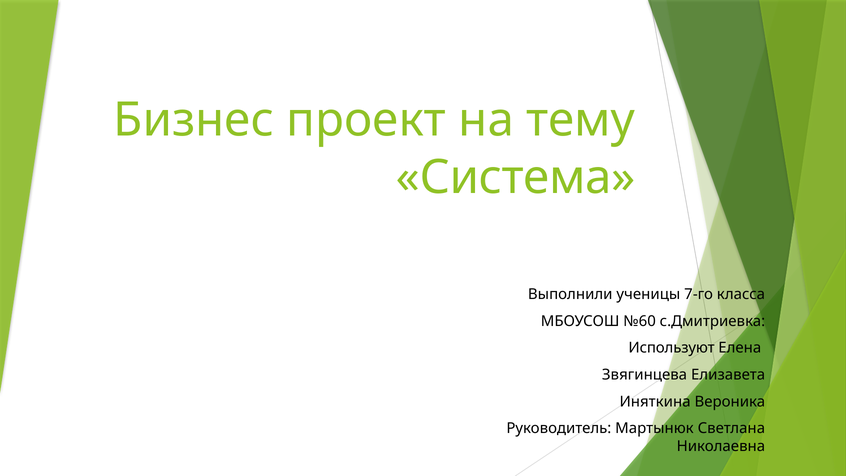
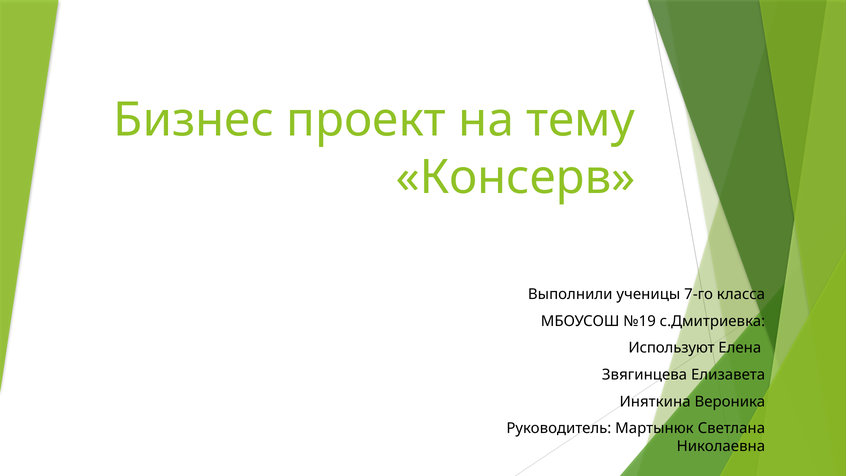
Система: Система -> Консерв (516, 177)
№60: №60 -> №19 (640, 321)
